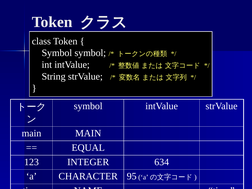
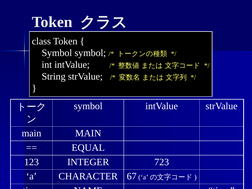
634: 634 -> 723 (162, 162)
95: 95 -> 67 (132, 176)
